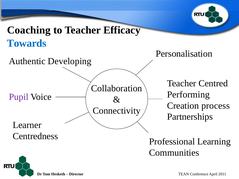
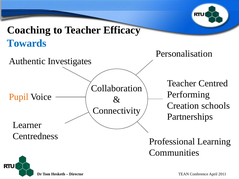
Developing: Developing -> Investigates (70, 61)
Pupil colour: purple -> orange (19, 97)
process: process -> schools (216, 106)
